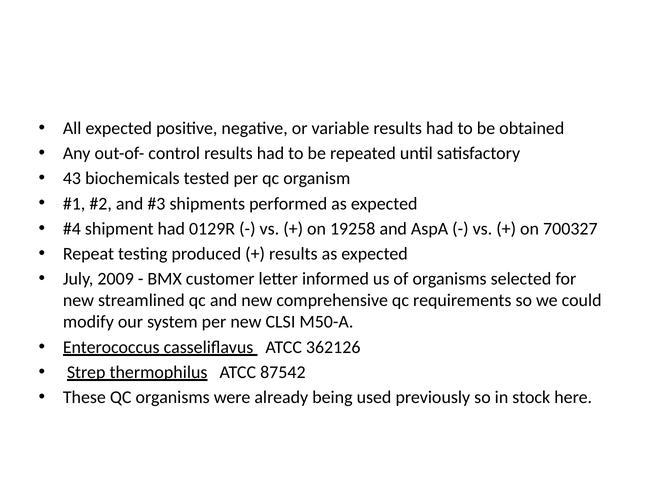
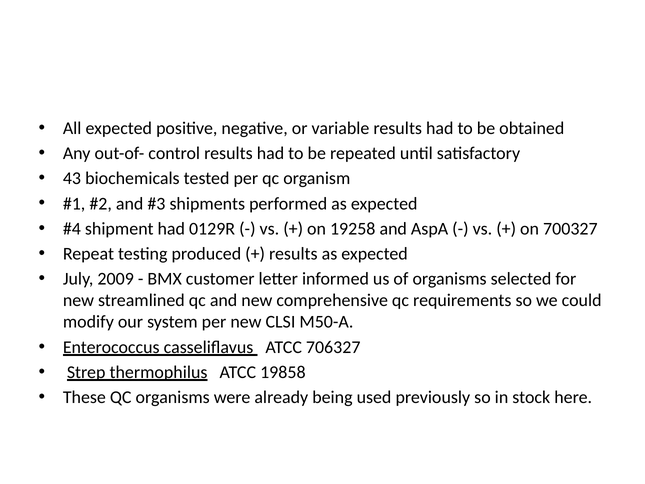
362126: 362126 -> 706327 (333, 347)
87542: 87542 -> 19858 (283, 372)
